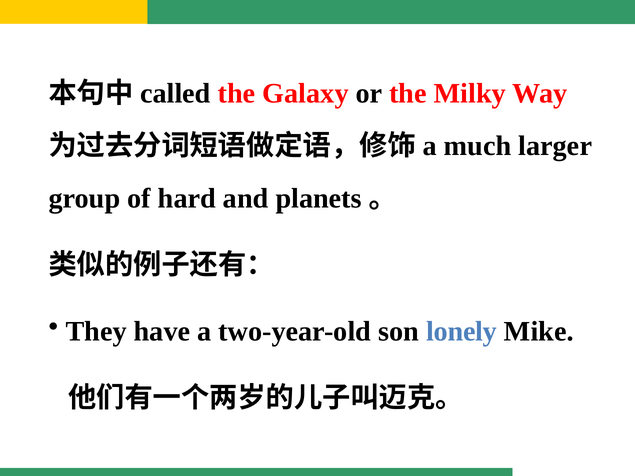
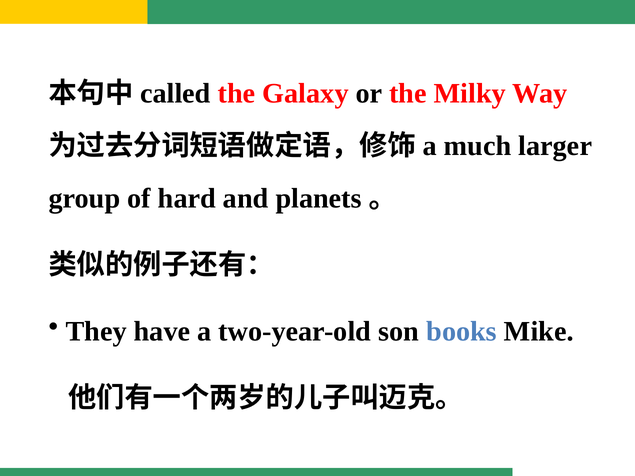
lonely: lonely -> books (462, 332)
